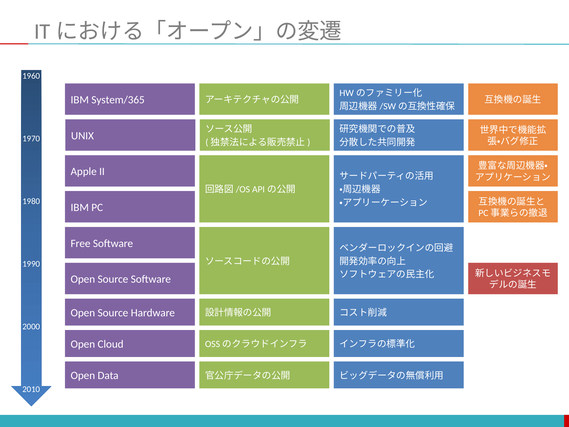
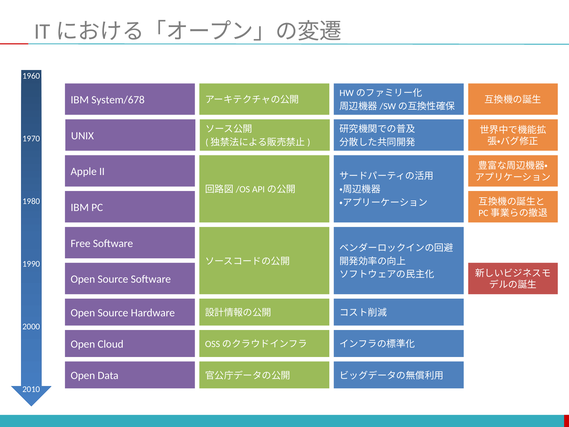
System/365: System/365 -> System/678 (118, 100)
